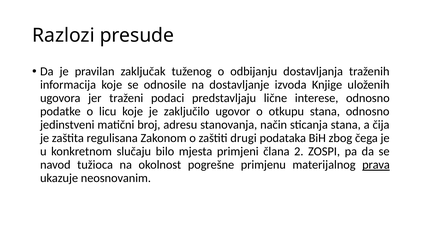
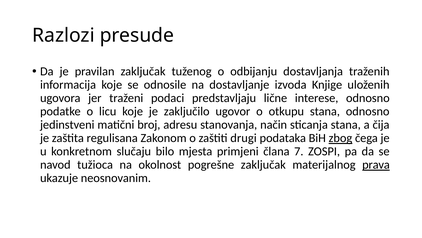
zbog underline: none -> present (340, 138)
2: 2 -> 7 (299, 151)
pogrešne primjenu: primjenu -> zaključak (263, 164)
